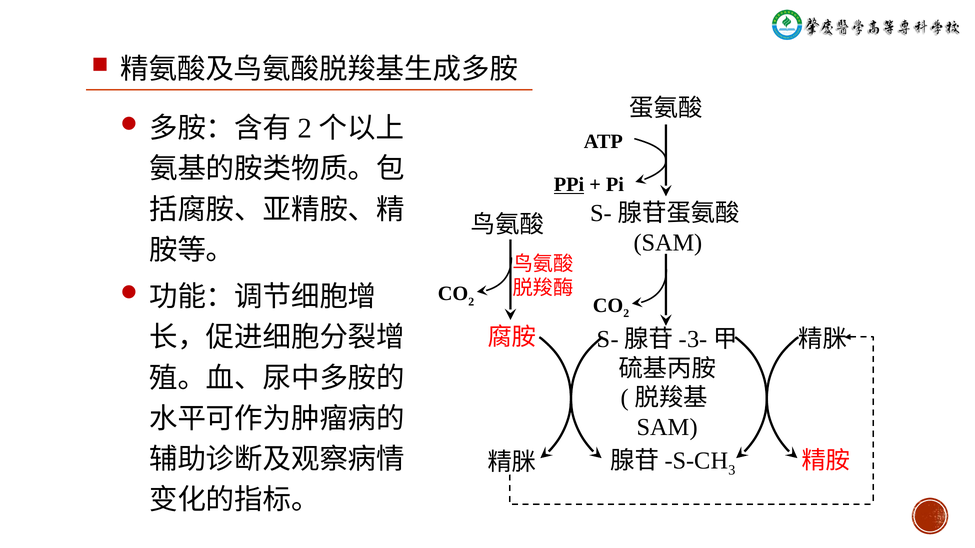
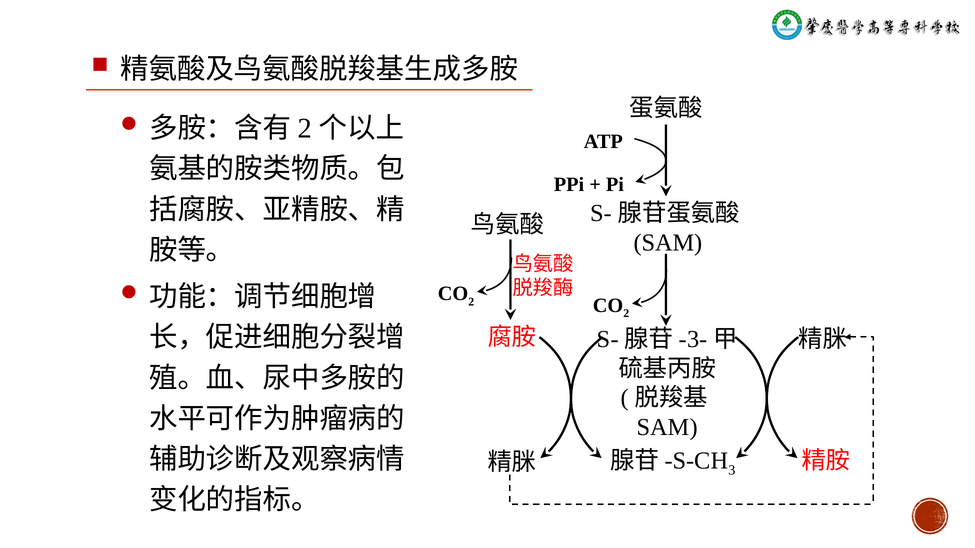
PPi underline: present -> none (569, 185)
